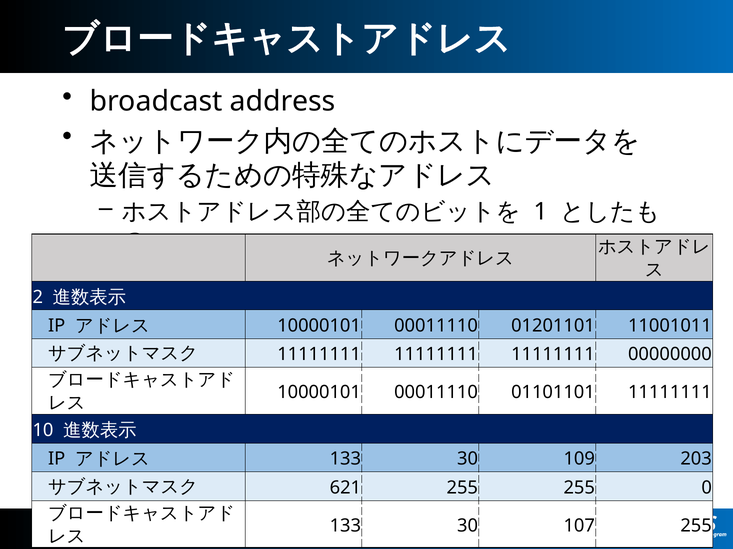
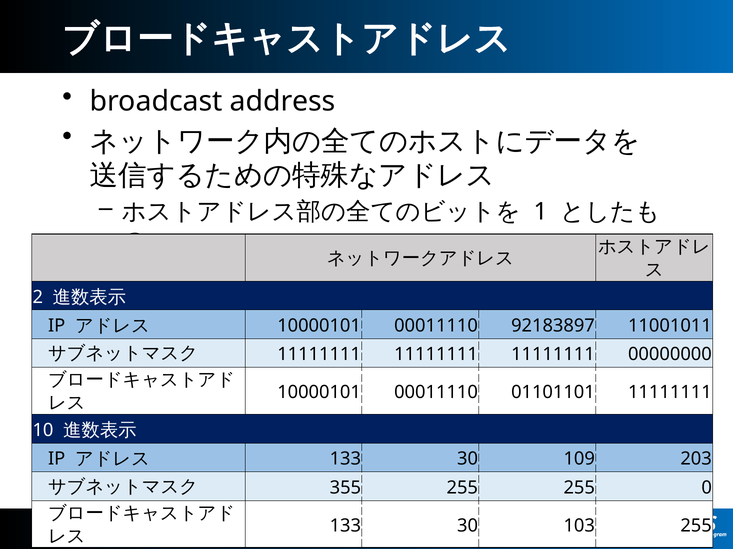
01201101: 01201101 -> 92183897 (553, 326)
621: 621 -> 355 (345, 488)
107: 107 -> 103 (579, 526)
